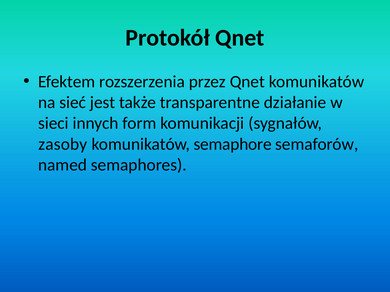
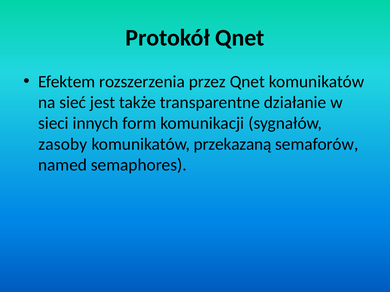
semaphore: semaphore -> przekazaną (233, 144)
